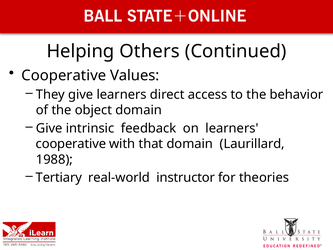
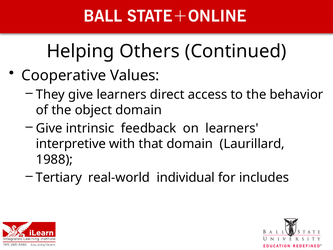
cooperative: cooperative -> interpretive (71, 144)
instructor: instructor -> individual (186, 177)
theories: theories -> includes (264, 177)
